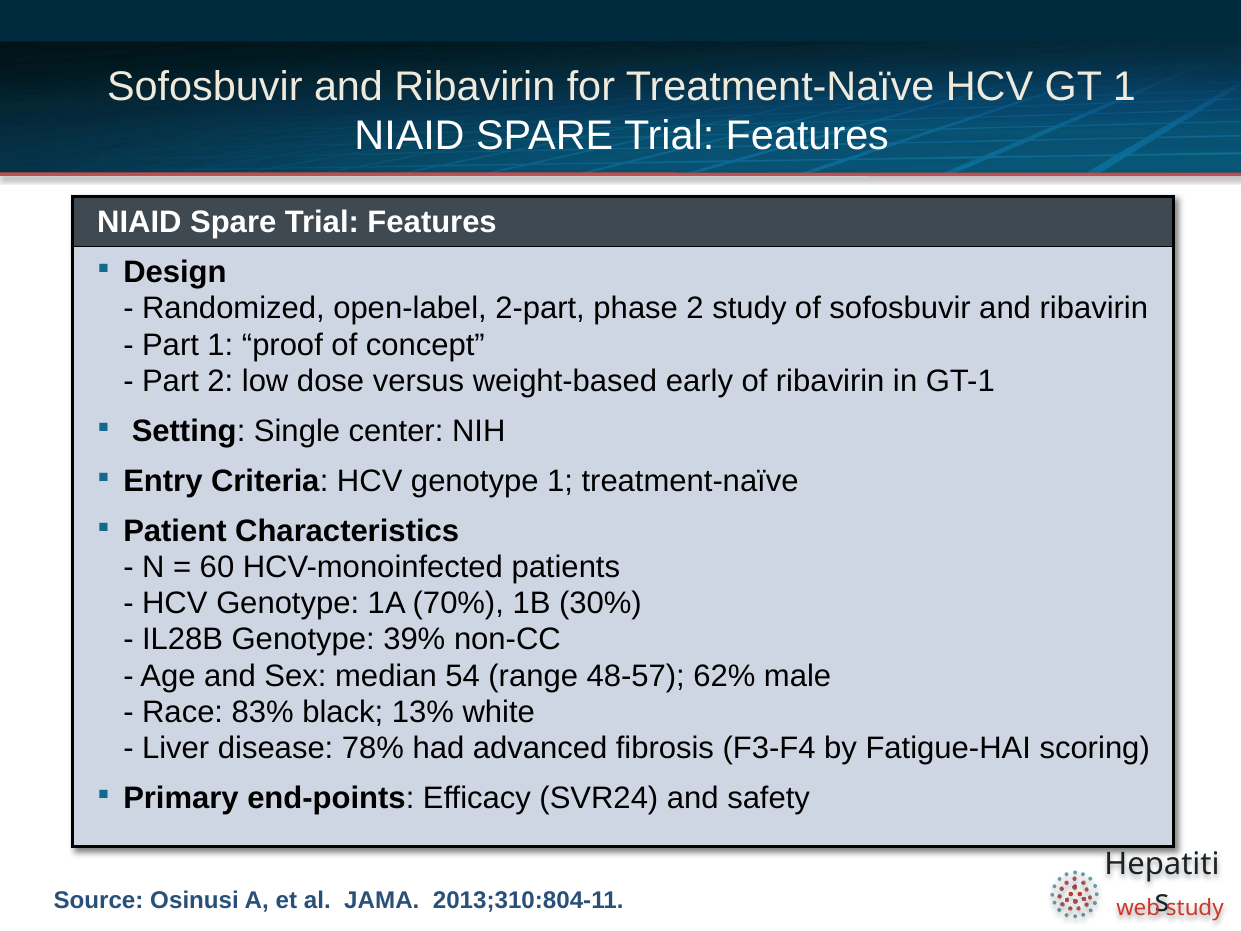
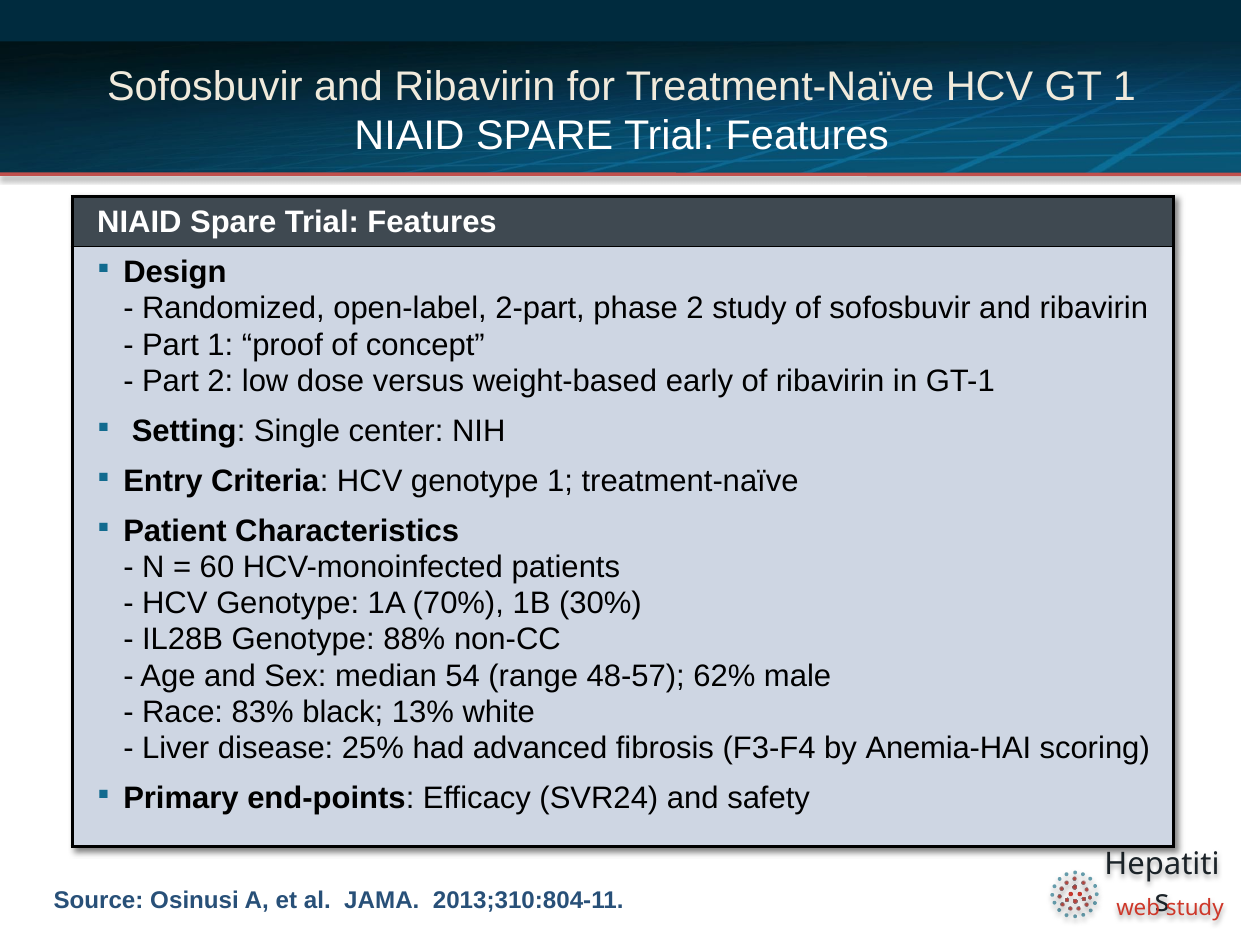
39%: 39% -> 88% (414, 640)
78%: 78% -> 25% (373, 748)
Fatigue-HAI: Fatigue-HAI -> Anemia-HAI (948, 748)
